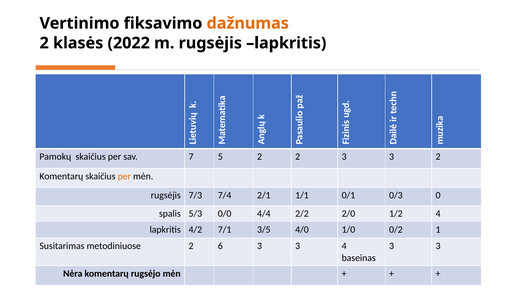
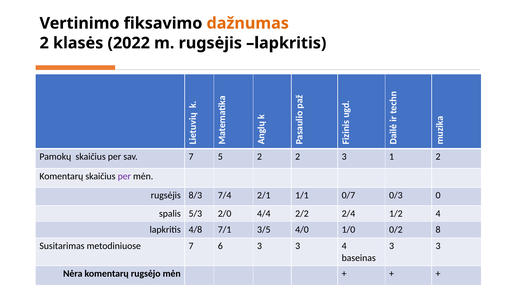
2 3 3: 3 -> 1 (392, 157)
per colour: orange -> purple (124, 176)
7/3: 7/3 -> 8/3 (195, 195)
0/1: 0/1 -> 0/7 (348, 195)
0/0: 0/0 -> 2/0 (225, 214)
2/0: 2/0 -> 2/4 (348, 214)
4/2: 4/2 -> 4/8 (195, 229)
1: 1 -> 8 (438, 229)
metodiniuose 2: 2 -> 7 (191, 246)
